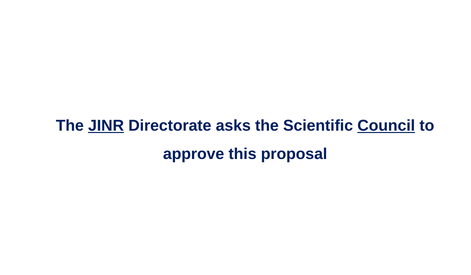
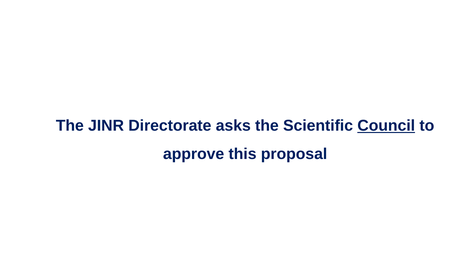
JINR underline: present -> none (106, 126)
